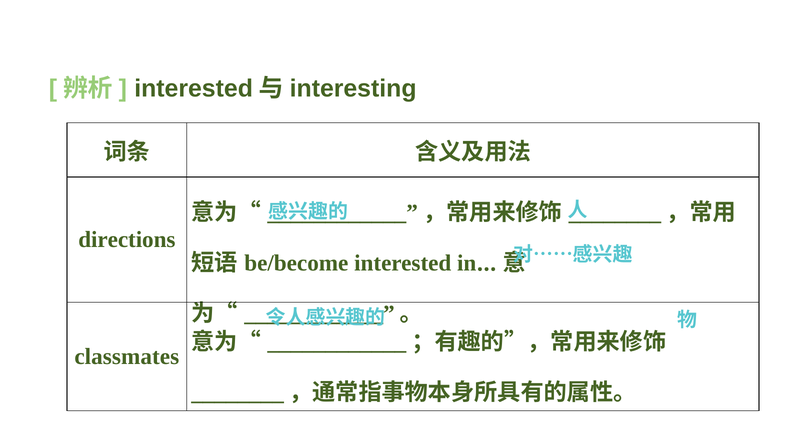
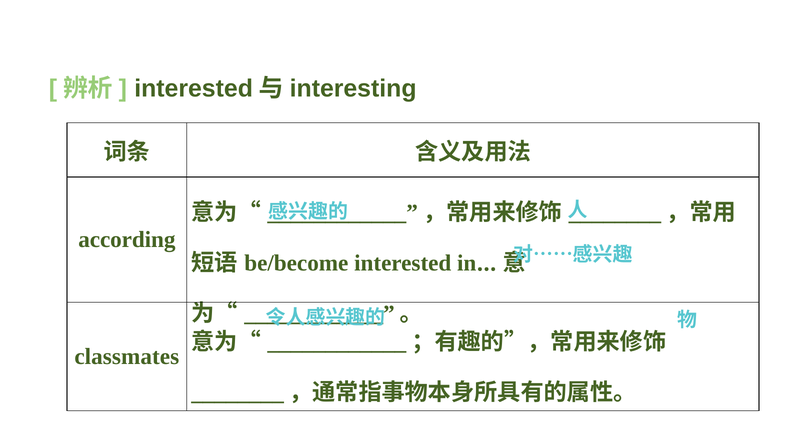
directions: directions -> according (127, 240)
